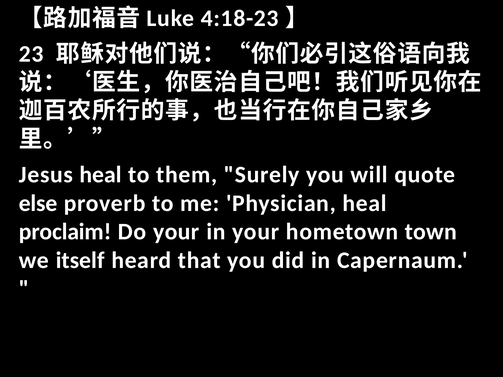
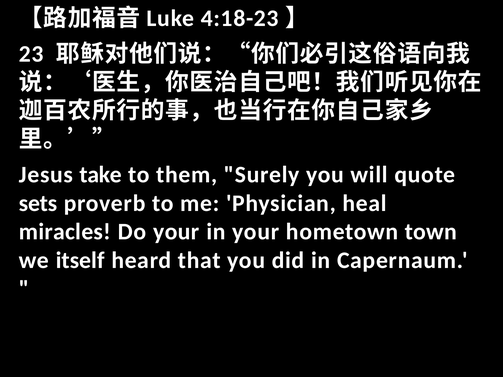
Jesus heal: heal -> take (101, 175)
else: else -> sets (38, 203)
proclaim: proclaim -> miracles (65, 232)
